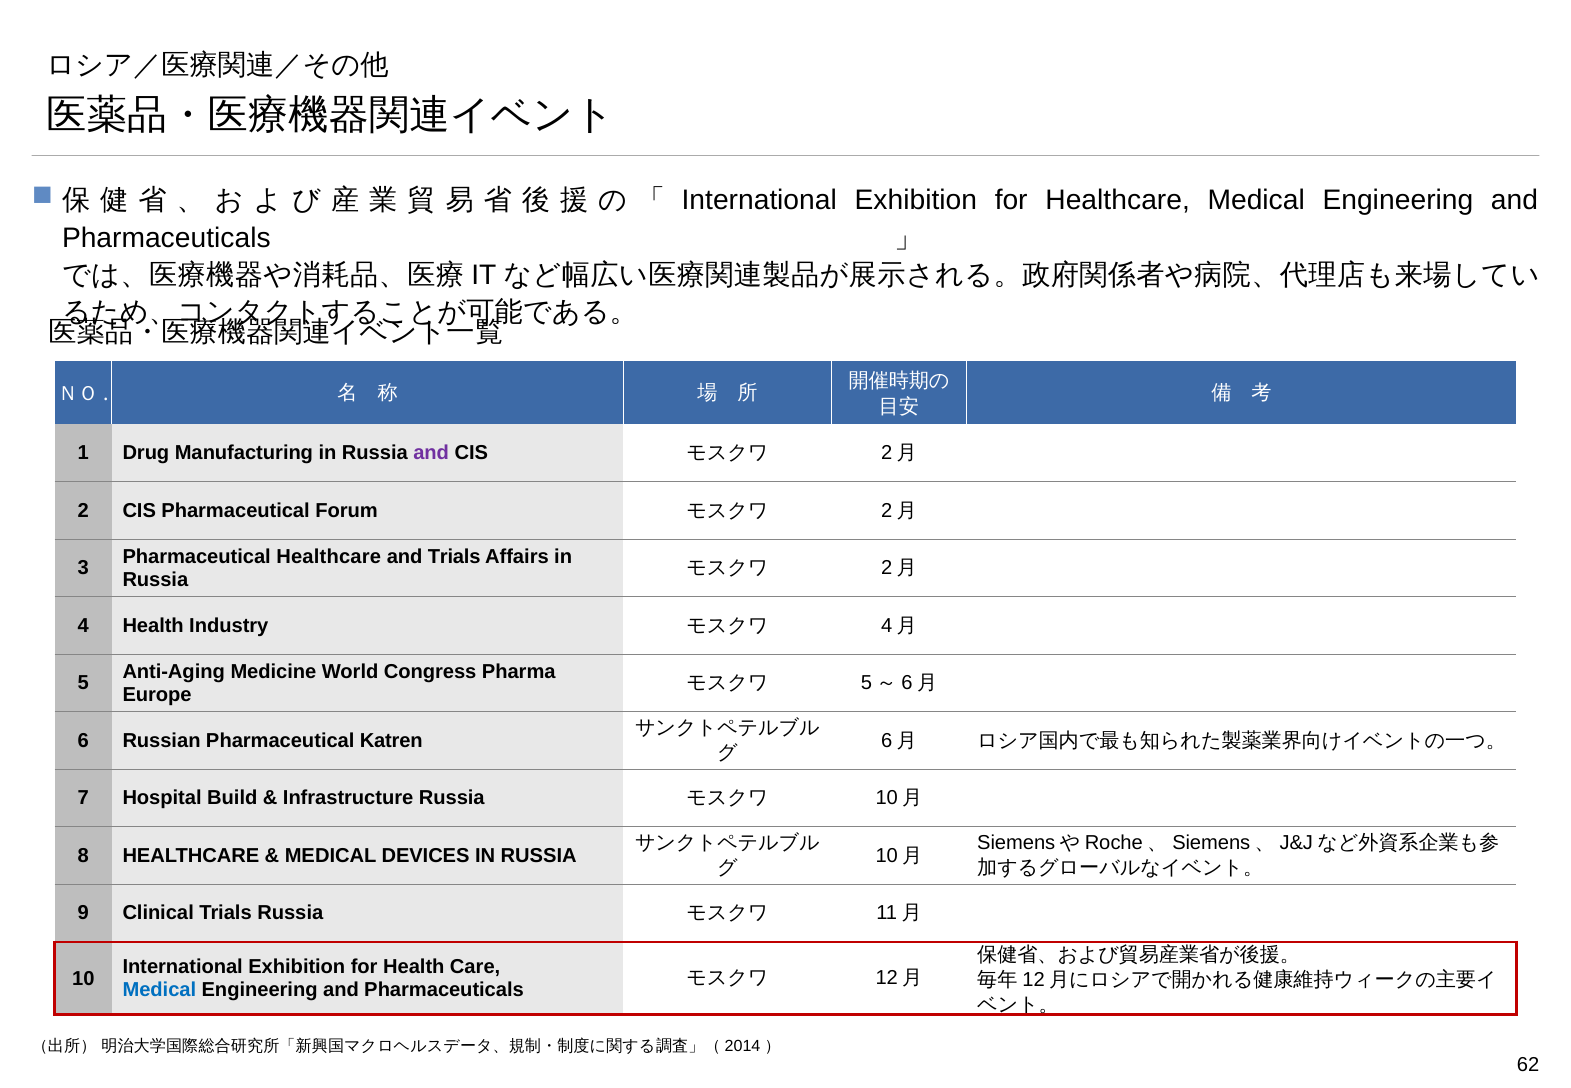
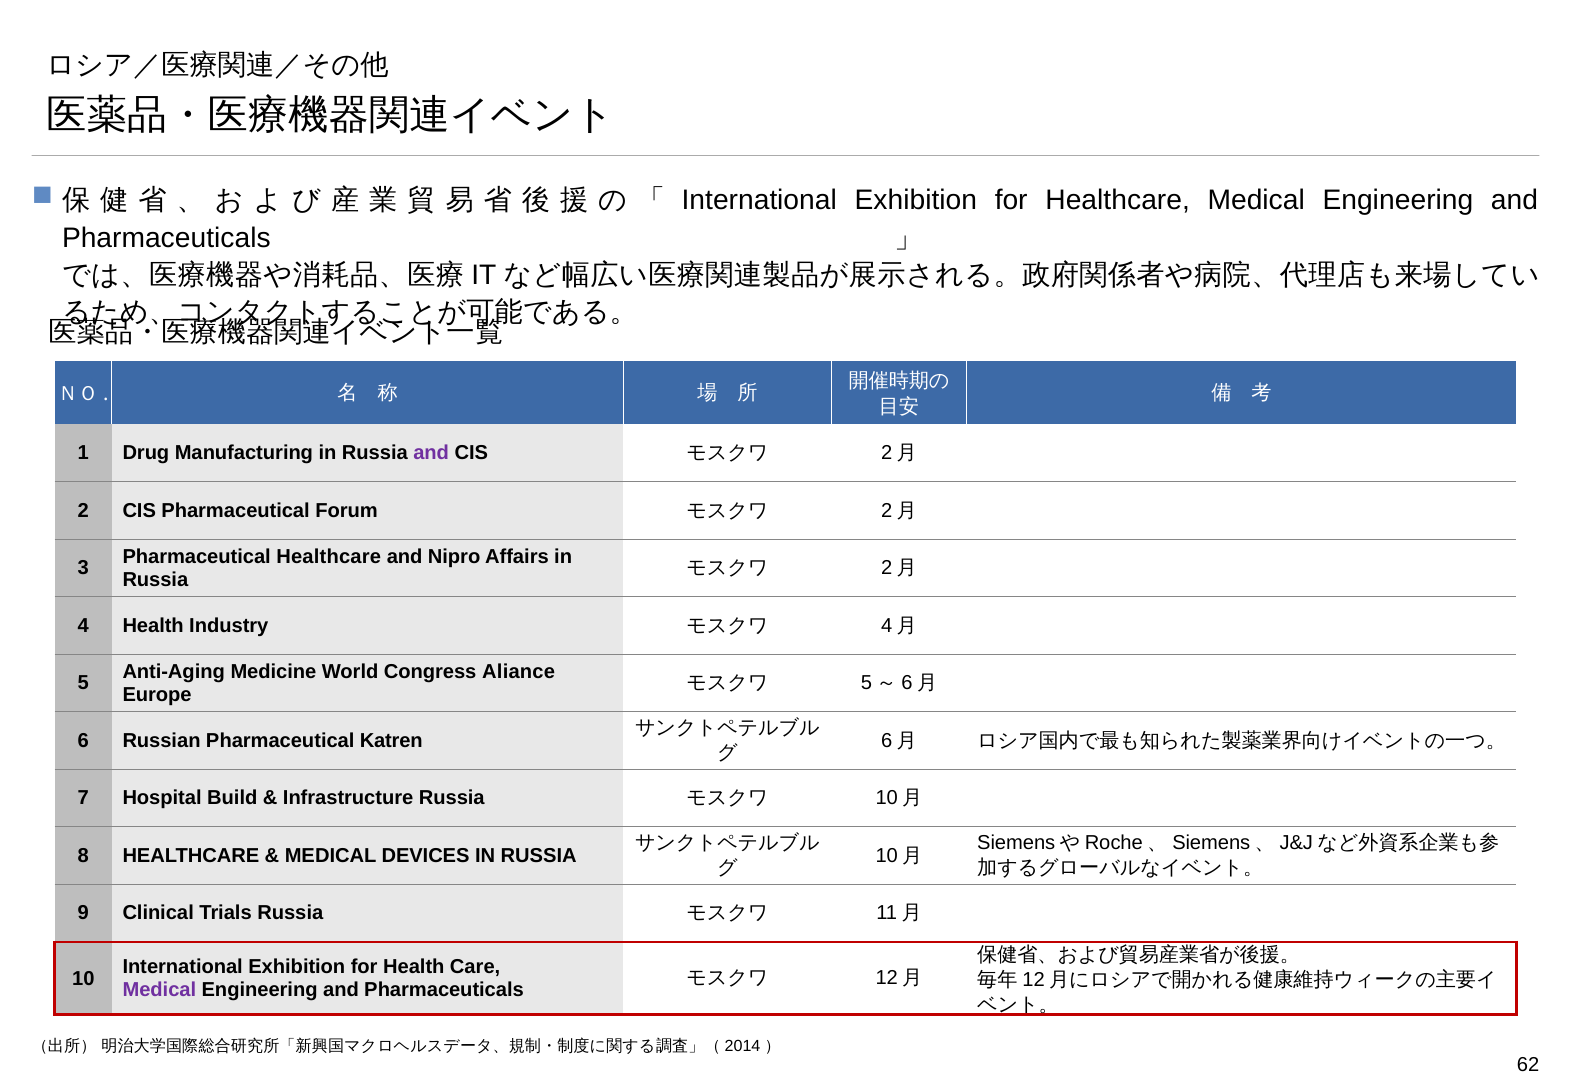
and Trials: Trials -> Nipro (454, 557)
Pharma: Pharma -> Aliance (519, 672)
Medical colour: blue -> purple (159, 989)
